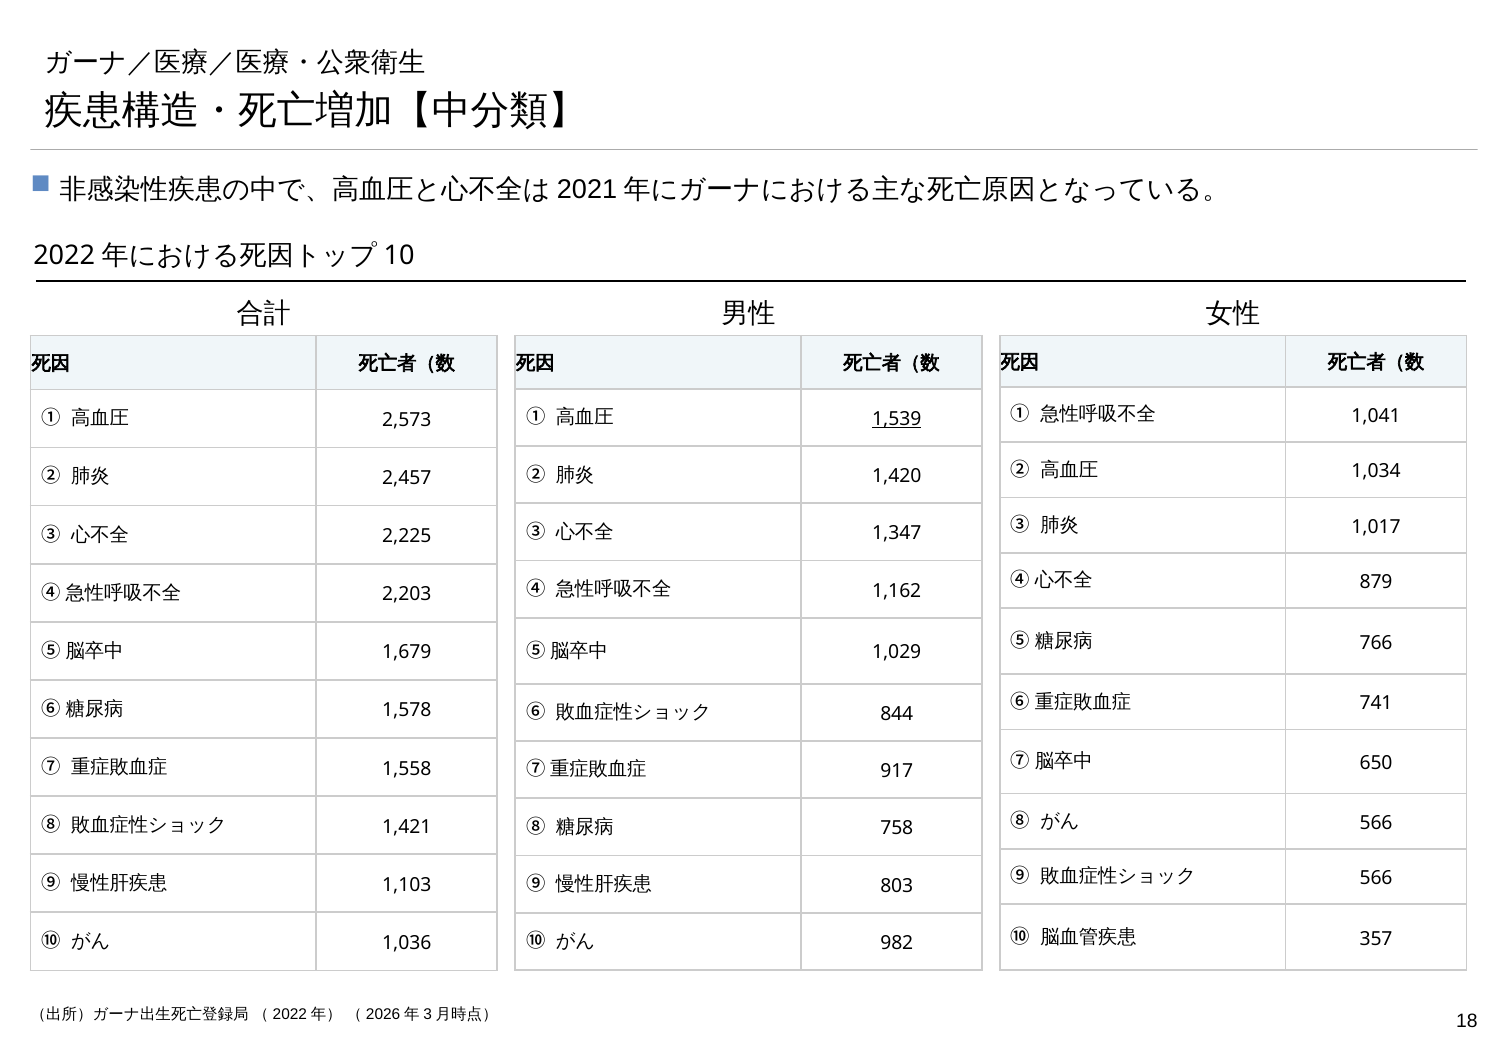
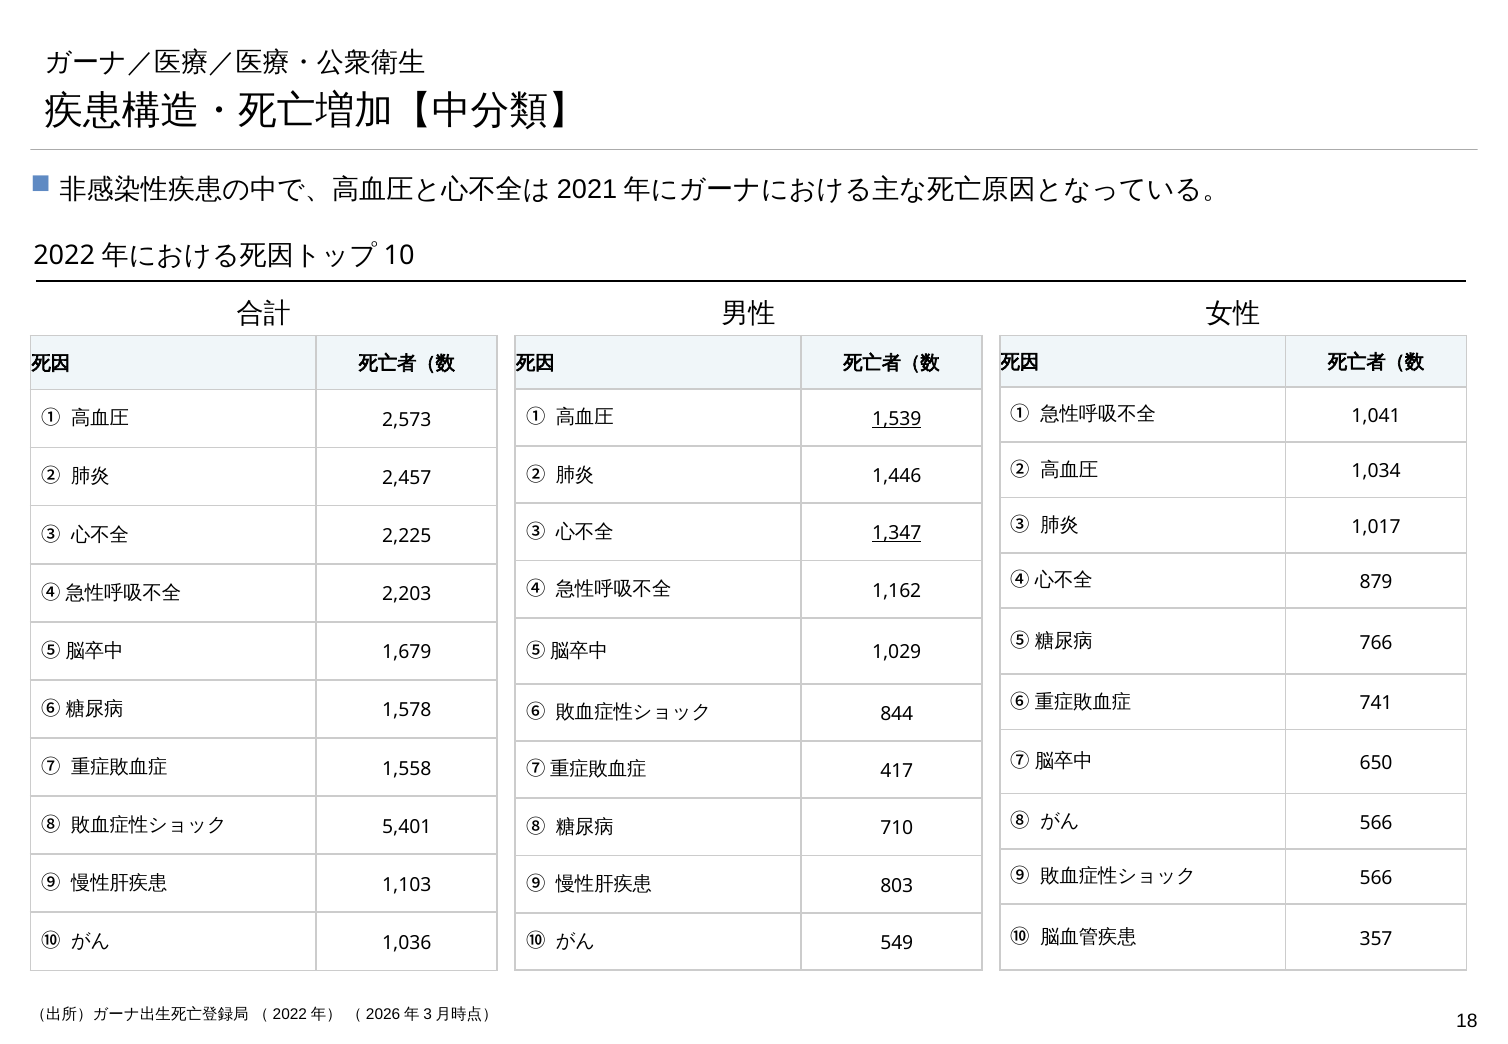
1,420: 1,420 -> 1,446 (897, 476)
1,347 underline: none -> present (897, 533)
917: 917 -> 417 (897, 771)
1,421: 1,421 -> 5,401 (407, 827)
758: 758 -> 710 (897, 828)
982: 982 -> 549 (897, 943)
